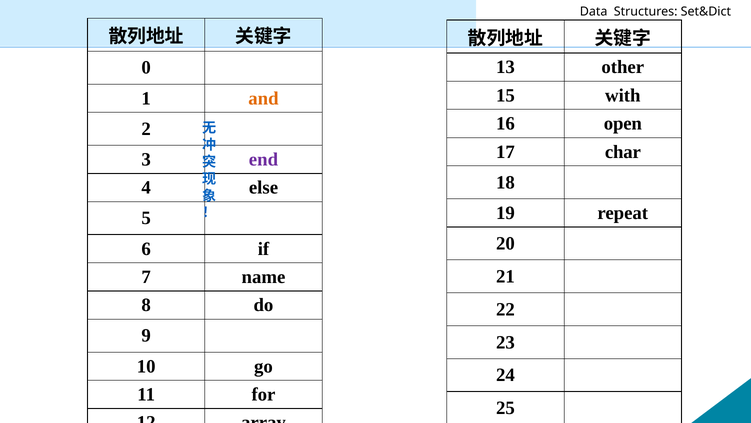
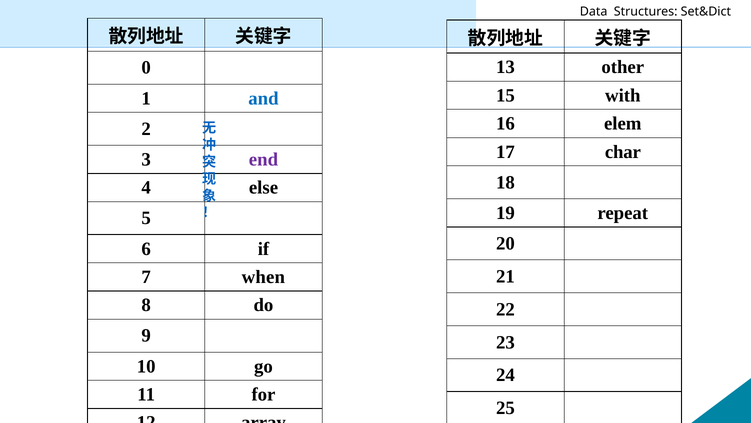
and colour: orange -> blue (263, 98)
open: open -> elem (623, 123)
name: name -> when (263, 277)
